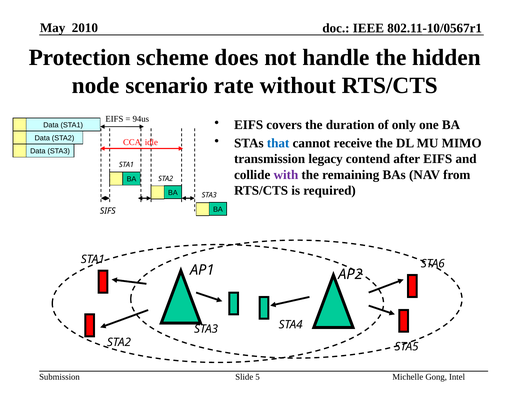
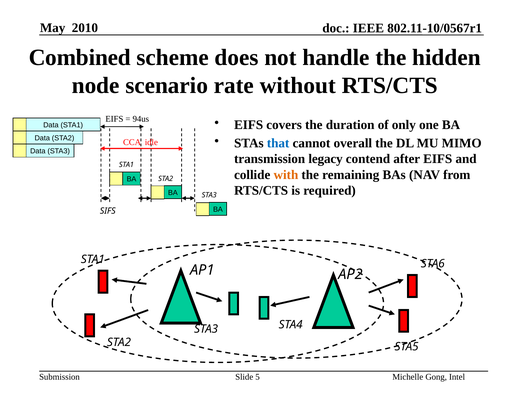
Protection: Protection -> Combined (80, 57)
receive: receive -> overall (353, 143)
with colour: purple -> orange (286, 174)
